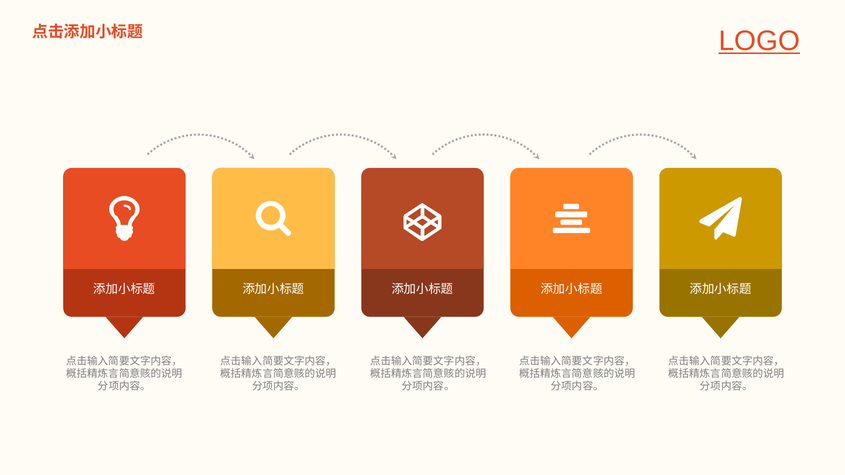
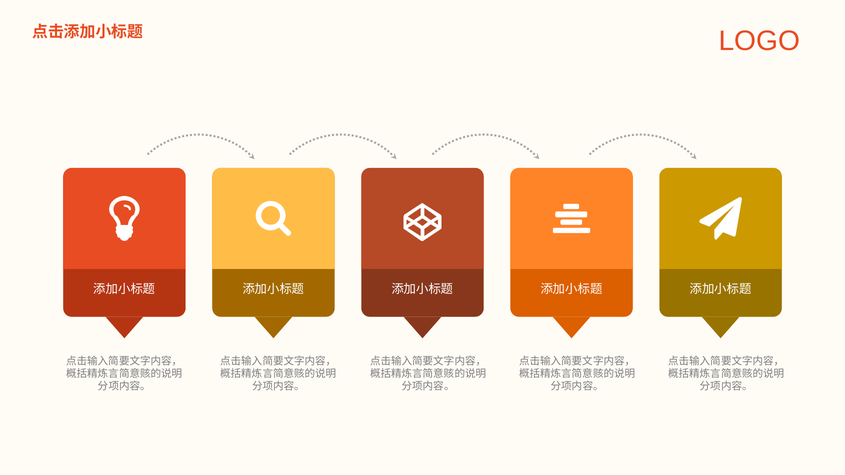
LOGO underline: present -> none (759, 41)
